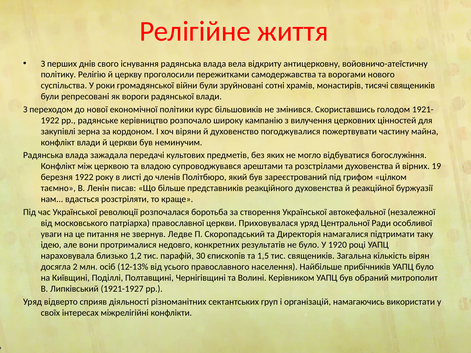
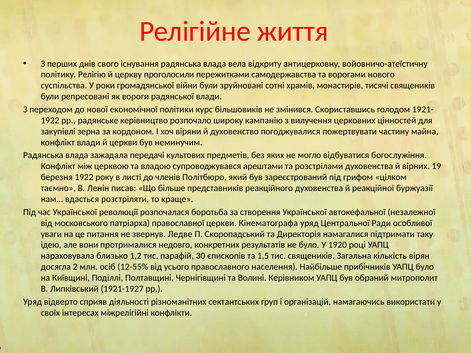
Приховувалася: Приховувалася -> Кінематографа (268, 223)
12-13%: 12-13% -> 12-55% (133, 267)
